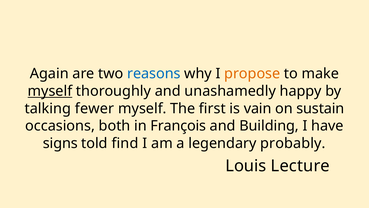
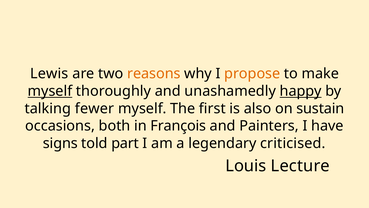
Again: Again -> Lewis (49, 74)
reasons colour: blue -> orange (154, 74)
happy underline: none -> present (301, 91)
vain: vain -> also (258, 108)
Building: Building -> Painters (269, 126)
find: find -> part (125, 143)
probably: probably -> criticised (293, 143)
